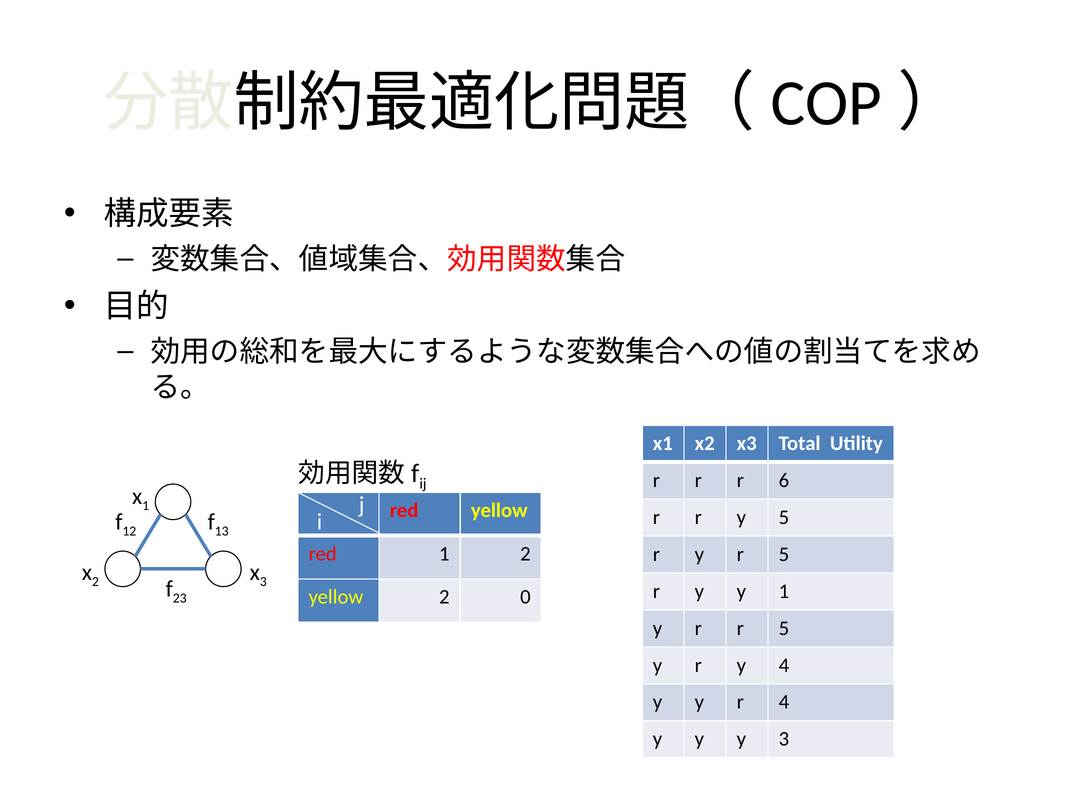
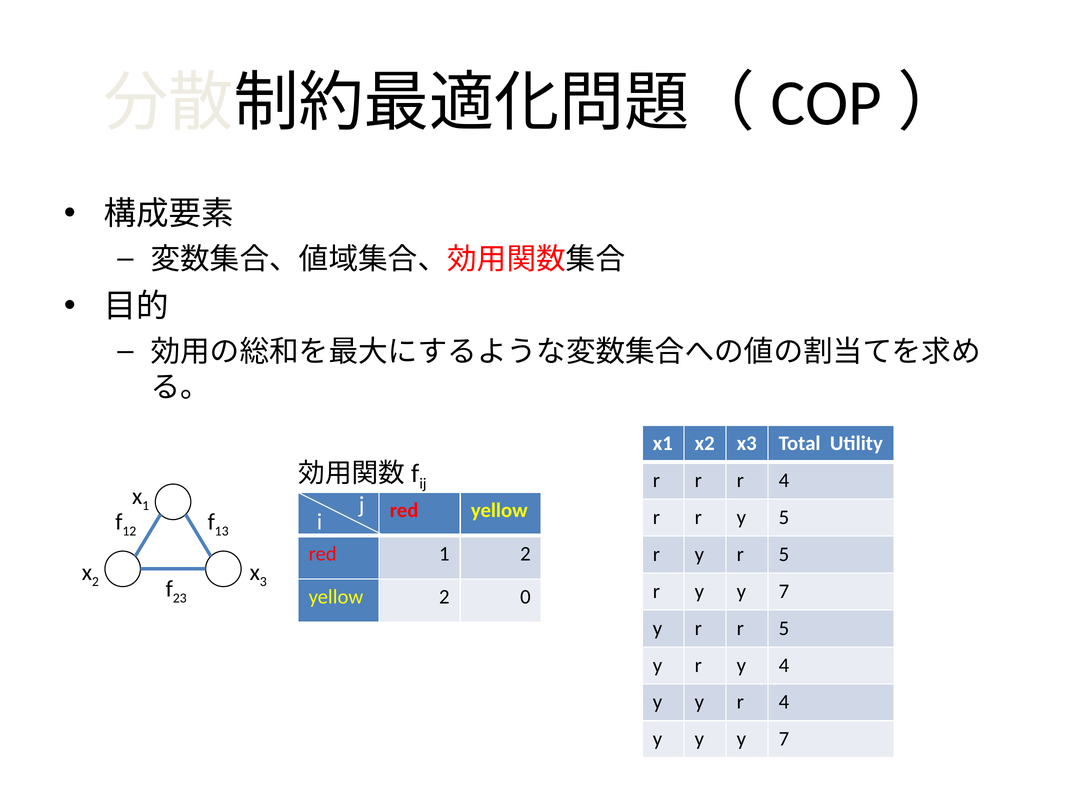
r r 6: 6 -> 4 (784, 480)
r y y 1: 1 -> 7 (784, 591)
y y y 3: 3 -> 7 (784, 739)
